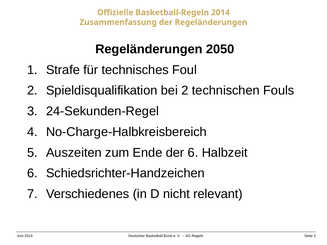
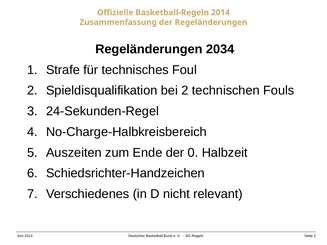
2050: 2050 -> 2034 (220, 49)
der 6: 6 -> 0 (193, 153)
